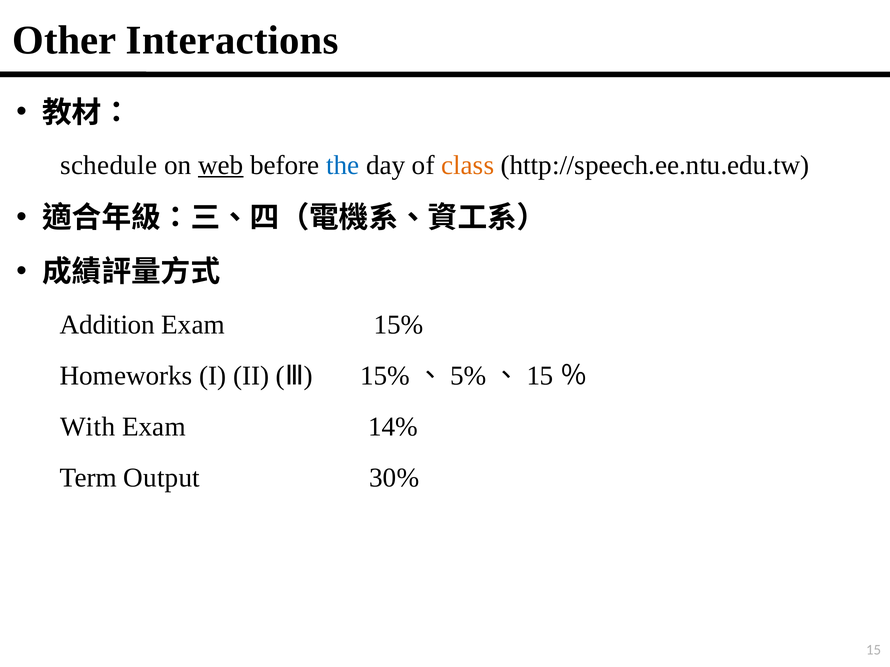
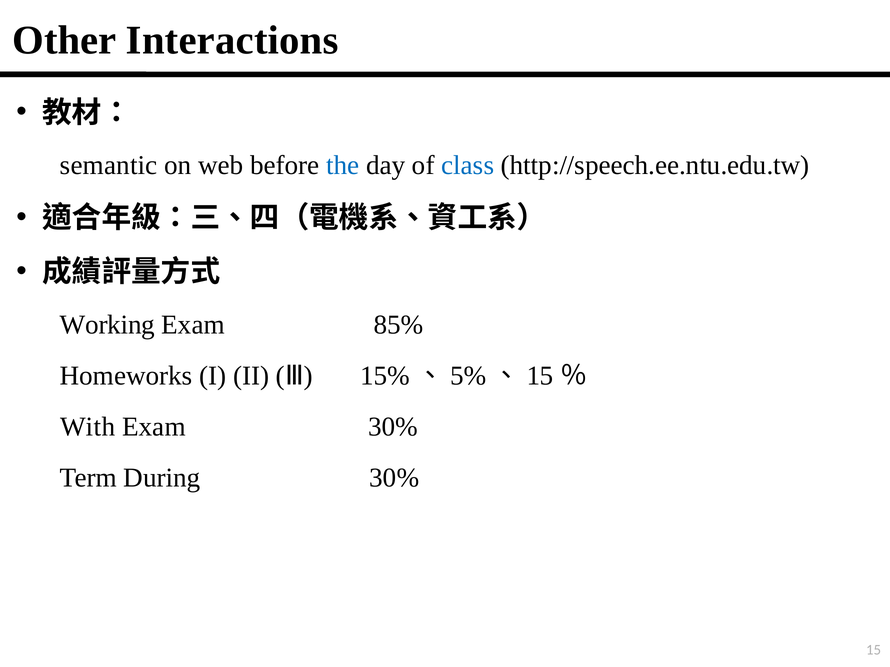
schedule: schedule -> semantic (109, 165)
web underline: present -> none (221, 165)
class colour: orange -> blue (468, 165)
Addition: Addition -> Working (107, 325)
15%: 15% -> 85% (398, 325)
Exam 14%: 14% -> 30% (393, 427)
Output: Output -> During (162, 478)
